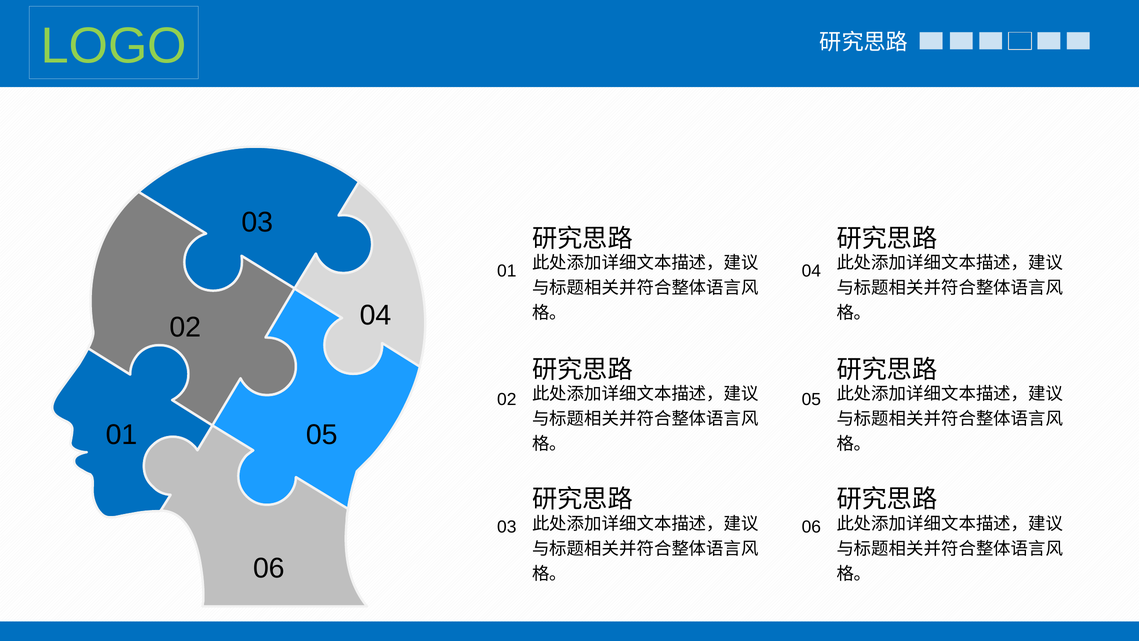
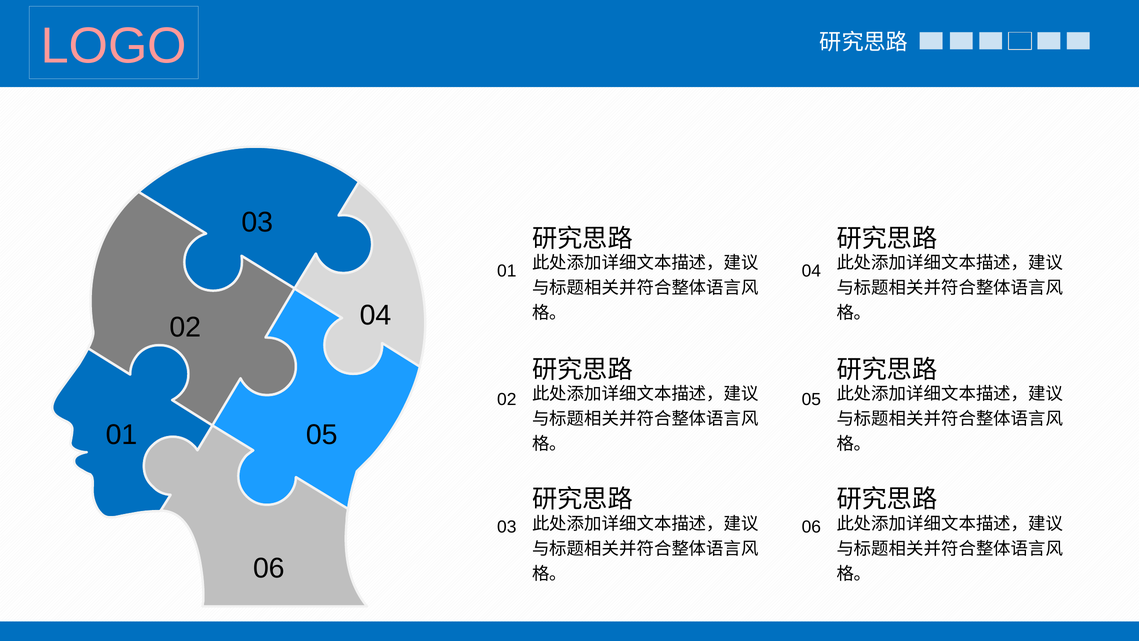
LOGO colour: light green -> pink (114, 46)
